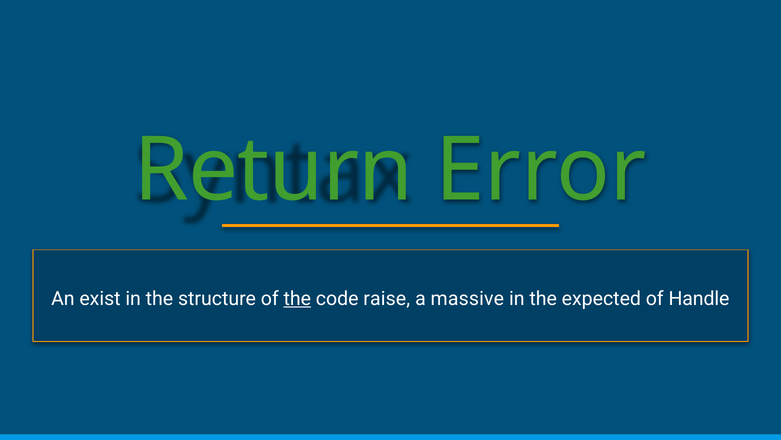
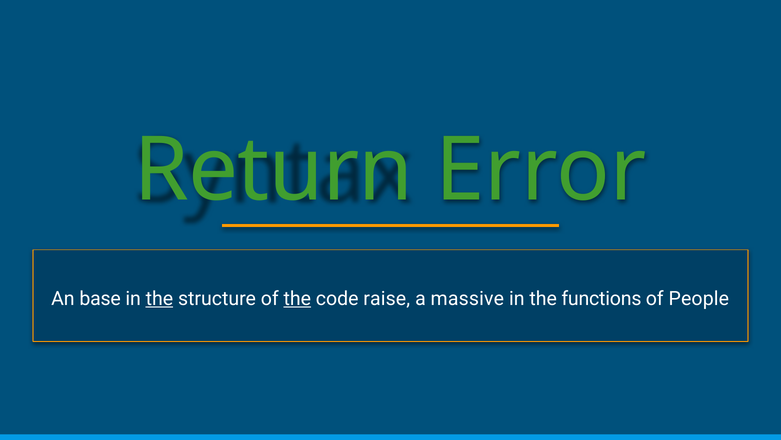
exist: exist -> base (100, 298)
the underline: none -> present (159, 298)
expected: expected -> functions (601, 298)
Handle: Handle -> People (699, 298)
